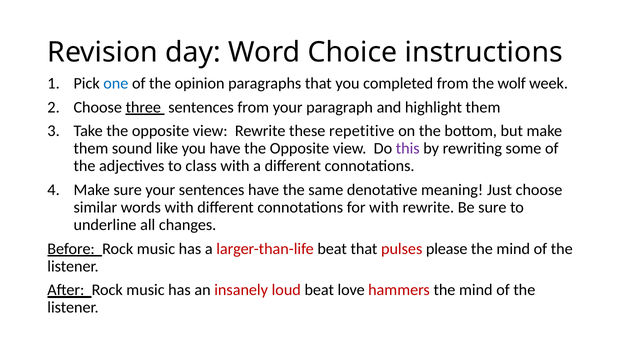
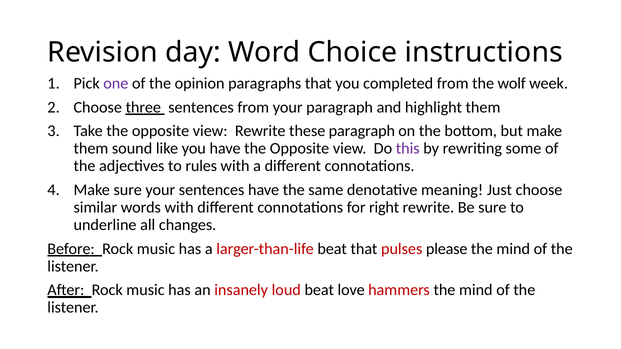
one colour: blue -> purple (116, 83)
these repetitive: repetitive -> paragraph (362, 131)
class: class -> rules (201, 166)
for with: with -> right (384, 208)
